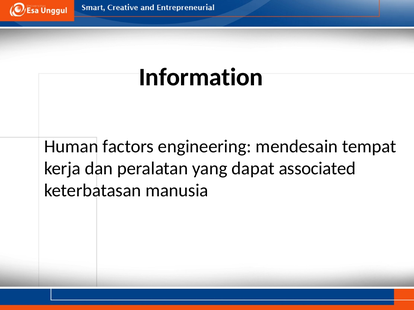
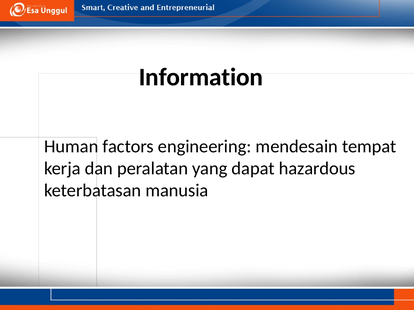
associated: associated -> hazardous (317, 169)
